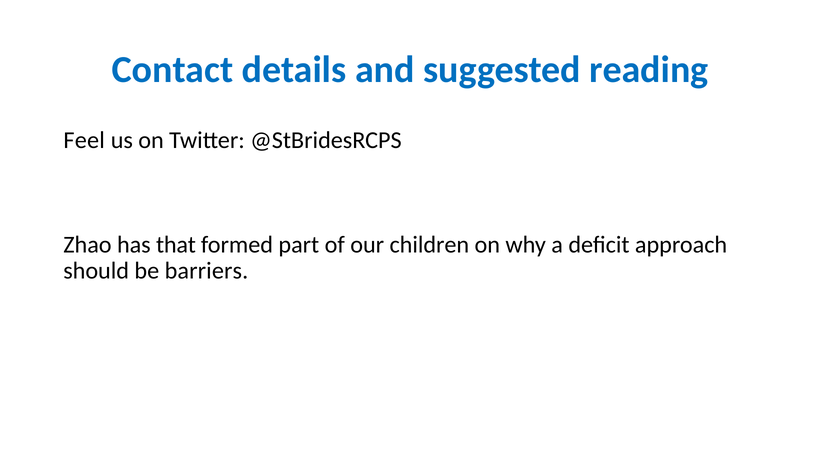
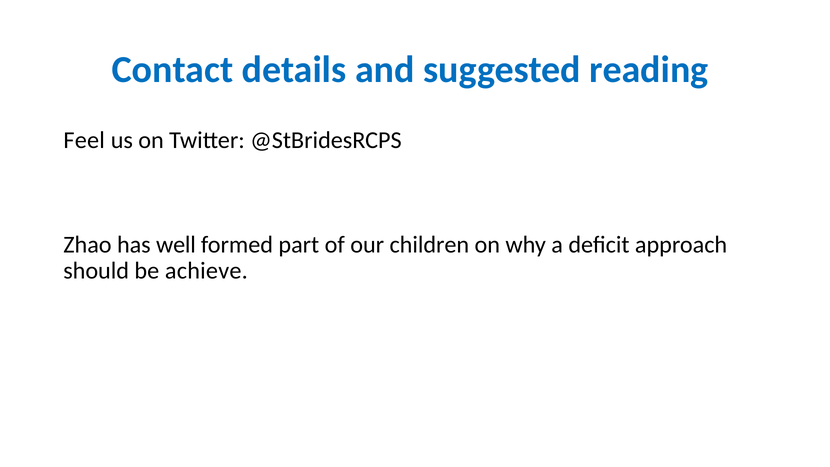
that: that -> well (176, 245)
barriers: barriers -> achieve (206, 271)
